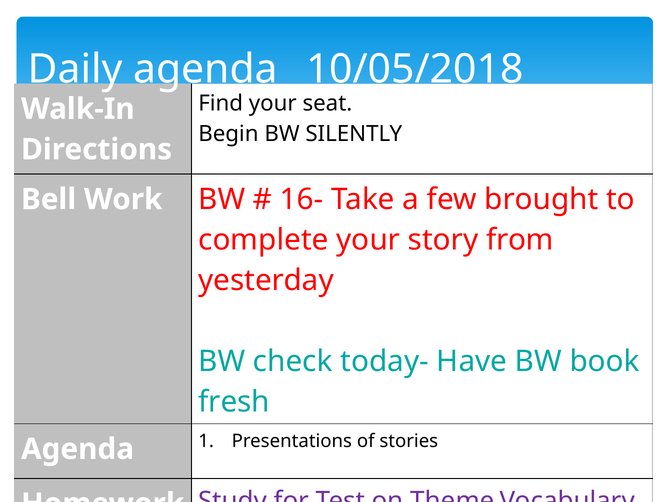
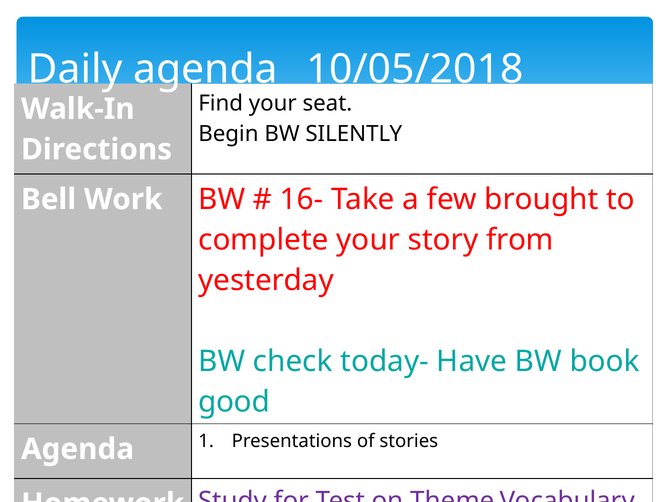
fresh: fresh -> good (234, 402)
